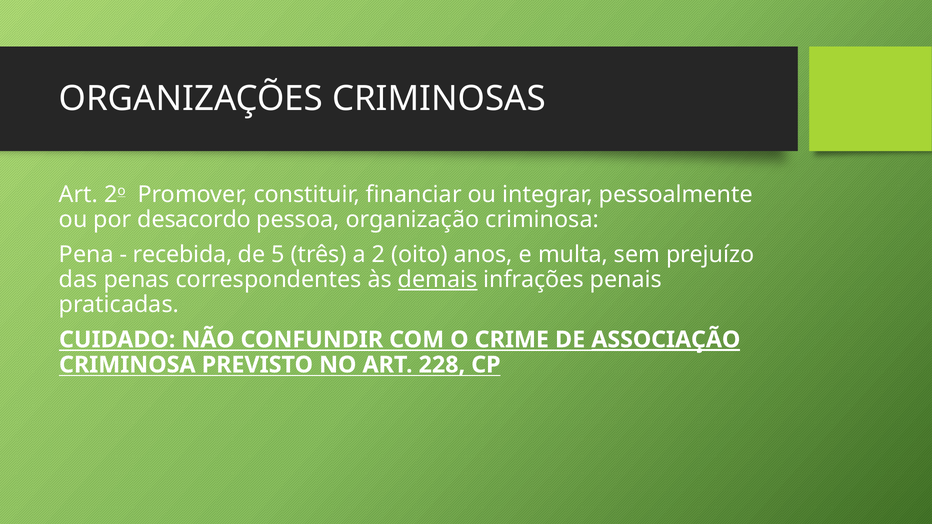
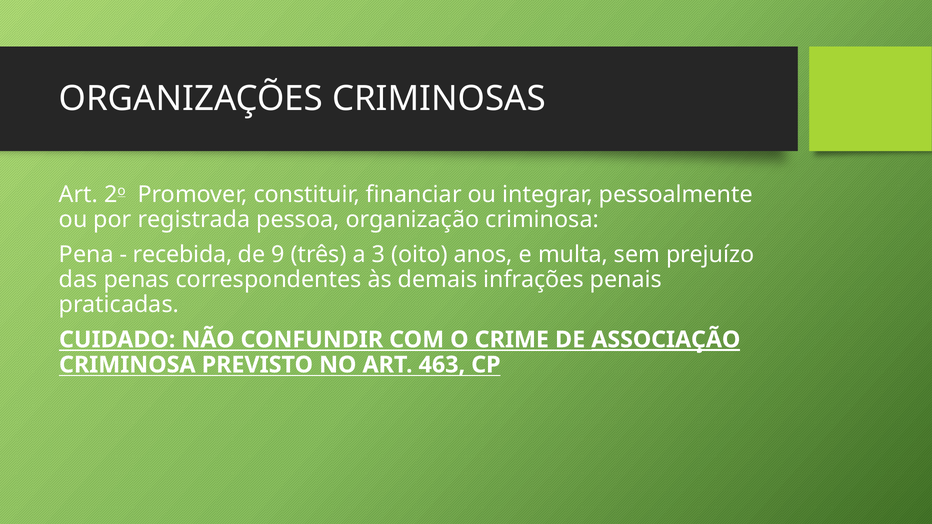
desacordo: desacordo -> registrada (194, 220)
5: 5 -> 9 (278, 255)
2: 2 -> 3 (378, 255)
demais underline: present -> none (438, 280)
228: 228 -> 463 (442, 365)
